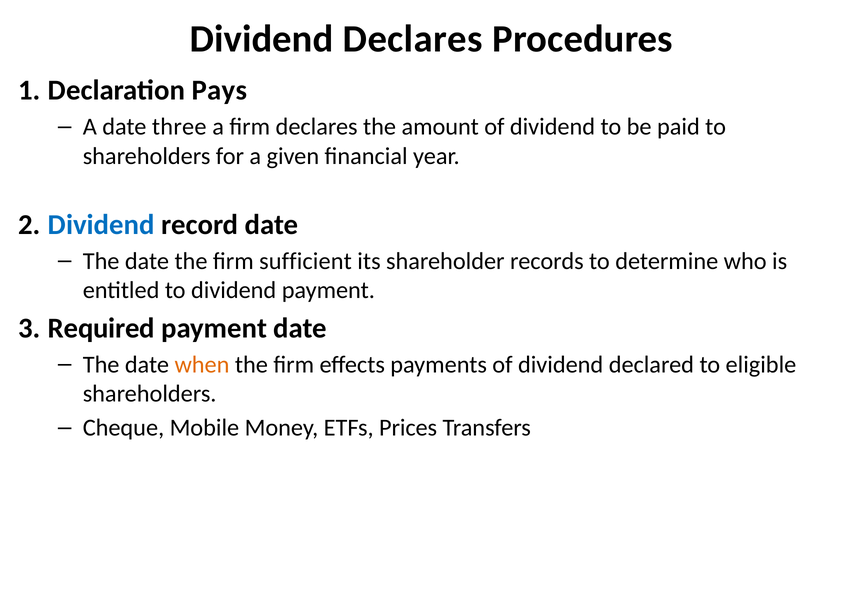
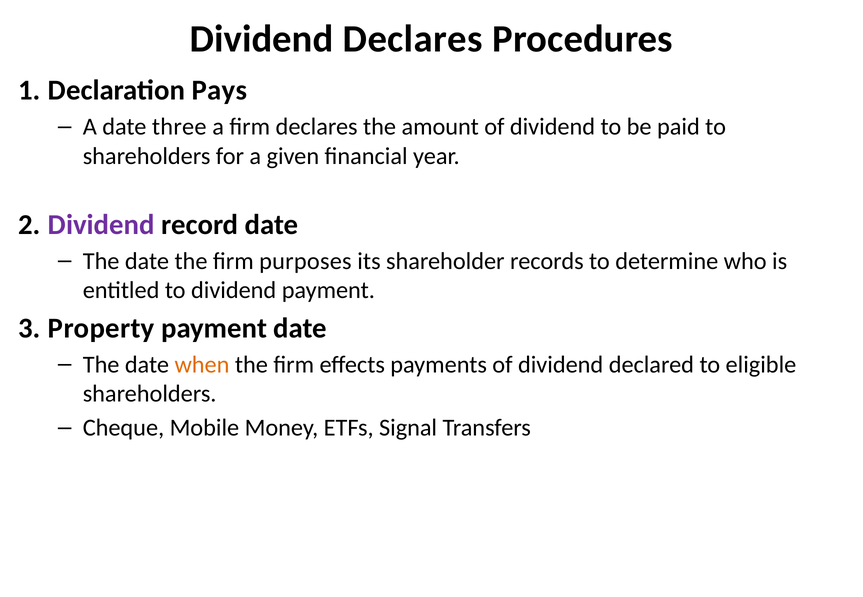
Dividend colour: blue -> purple (101, 225)
sufficient: sufficient -> purposes (305, 261)
Required: Required -> Property (101, 329)
Prices: Prices -> Signal (408, 428)
